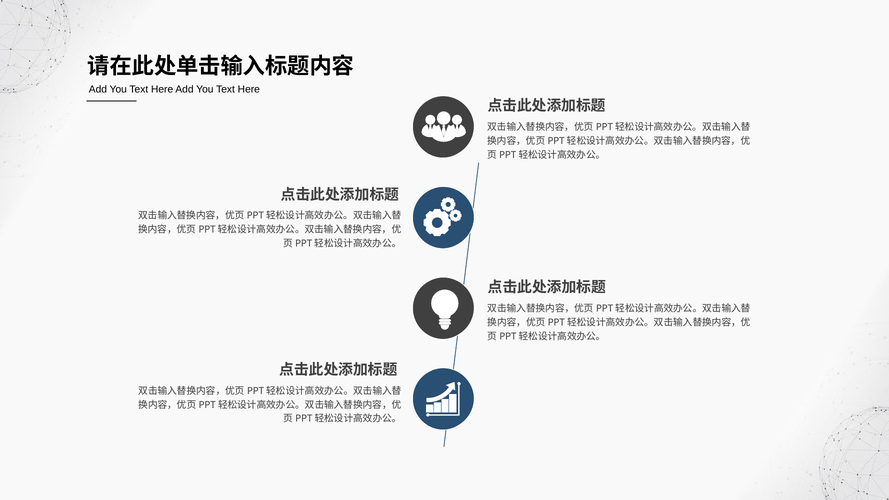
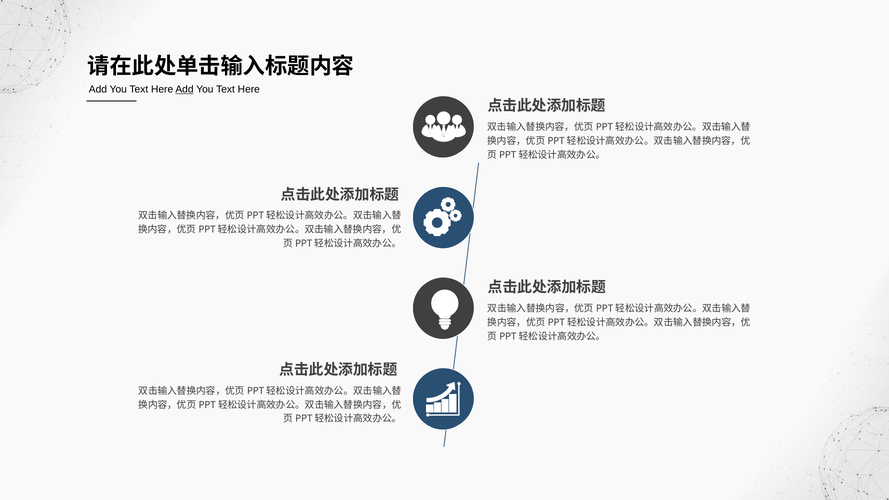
Add underline: none -> present (185, 89)
